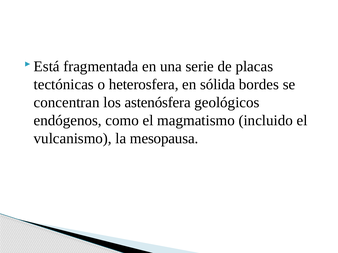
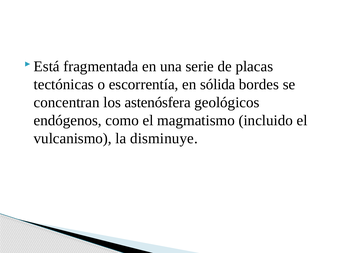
heterosfera: heterosfera -> escorrentía (144, 85)
mesopausa: mesopausa -> disminuye (164, 139)
